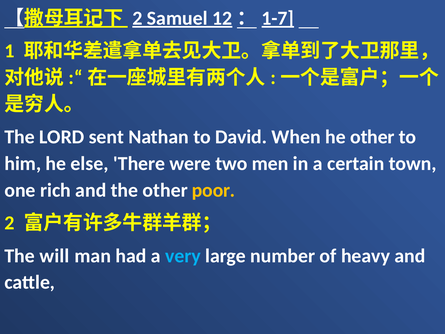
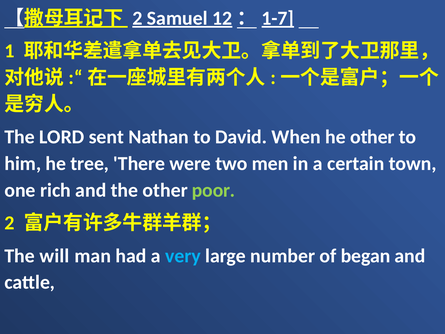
else: else -> tree (90, 164)
poor colour: yellow -> light green (214, 190)
heavy: heavy -> began (366, 256)
